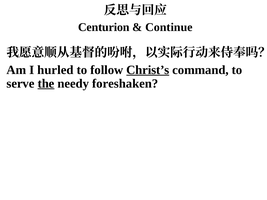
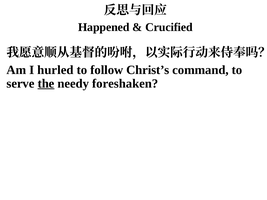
Centurion: Centurion -> Happened (104, 27)
Continue: Continue -> Crucified (169, 27)
Christ’s underline: present -> none (148, 70)
